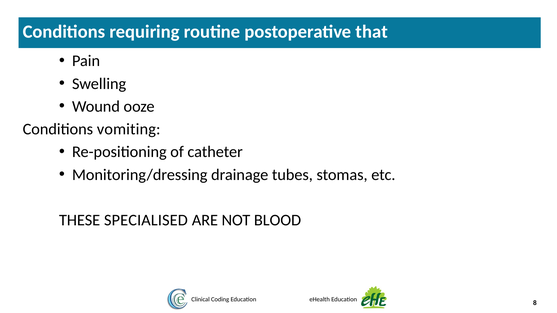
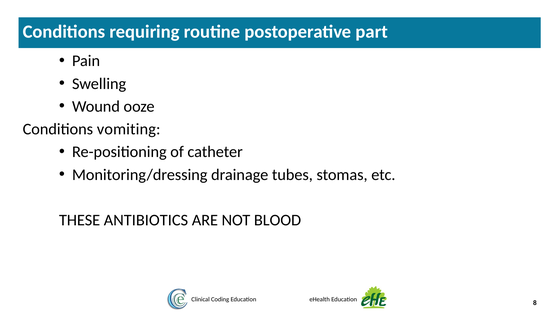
that: that -> part (372, 32)
SPECIALISED: SPECIALISED -> ANTIBIOTICS (146, 220)
